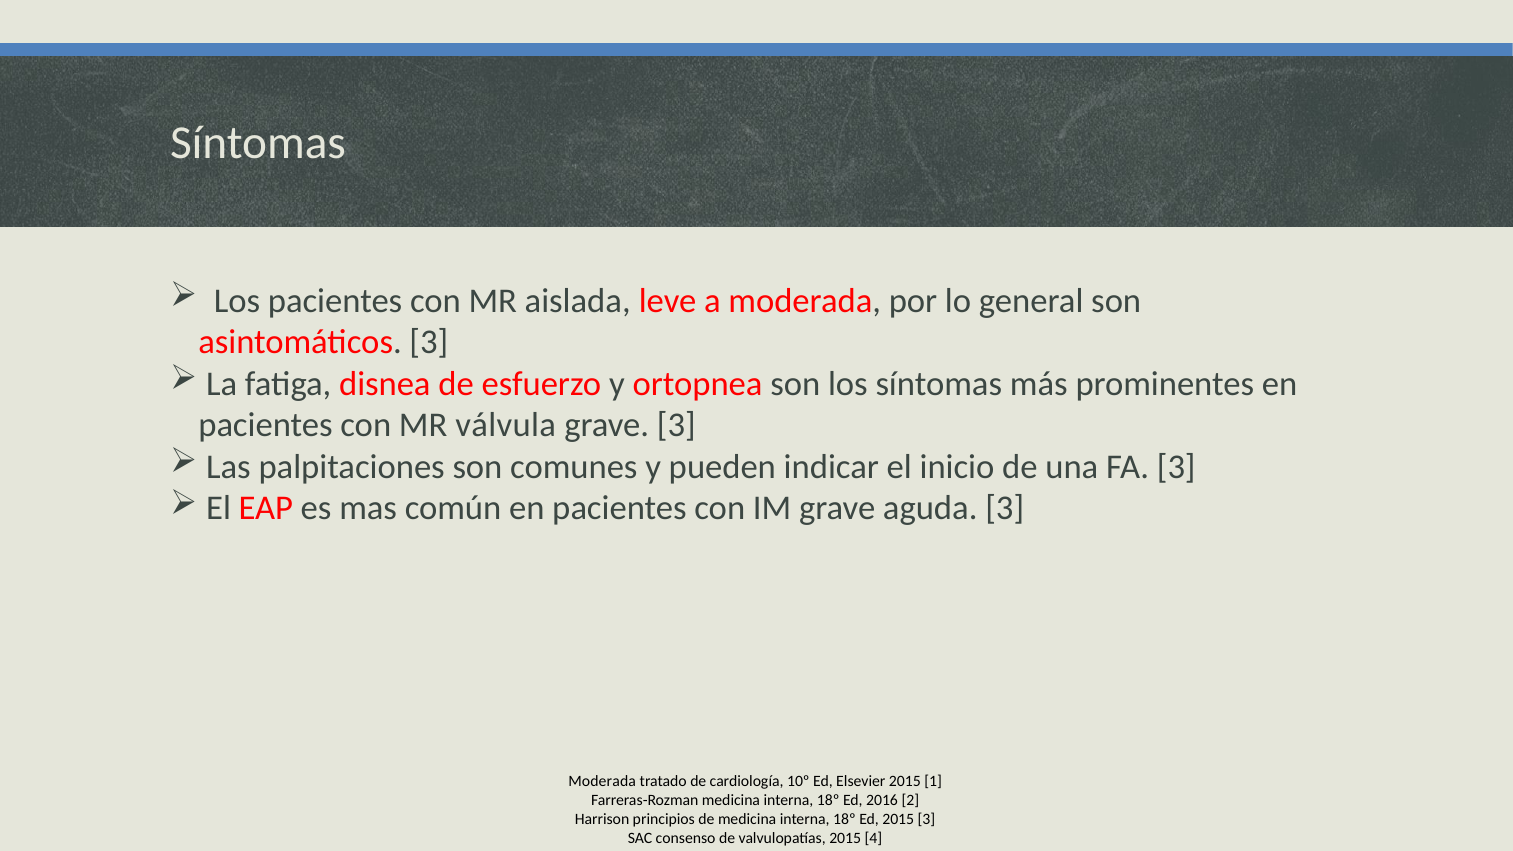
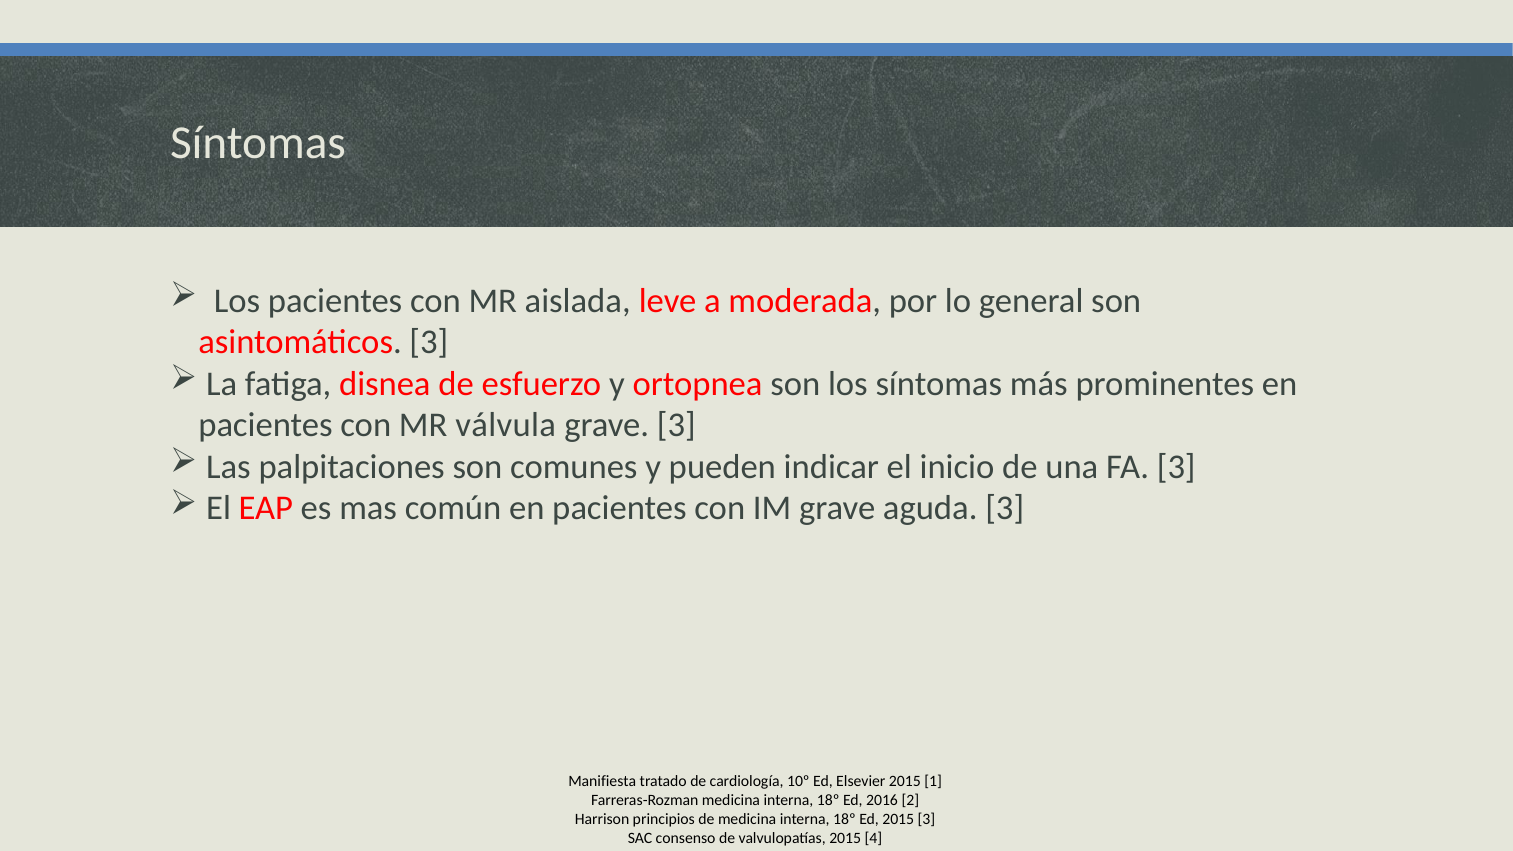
Moderada: Moderada -> Manifiesta (602, 781)
